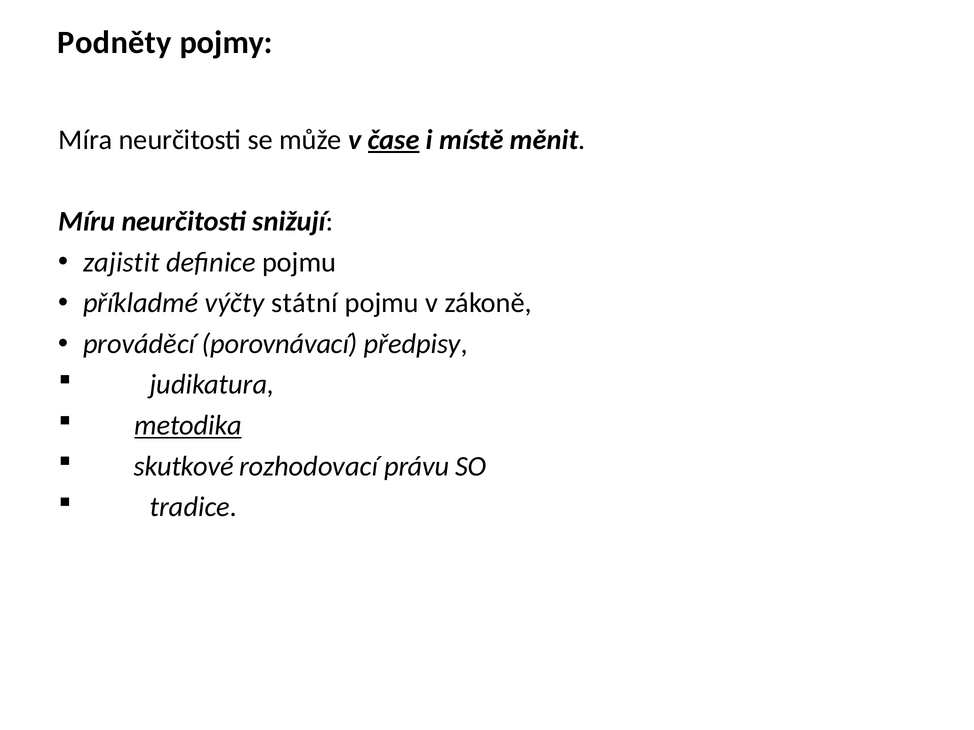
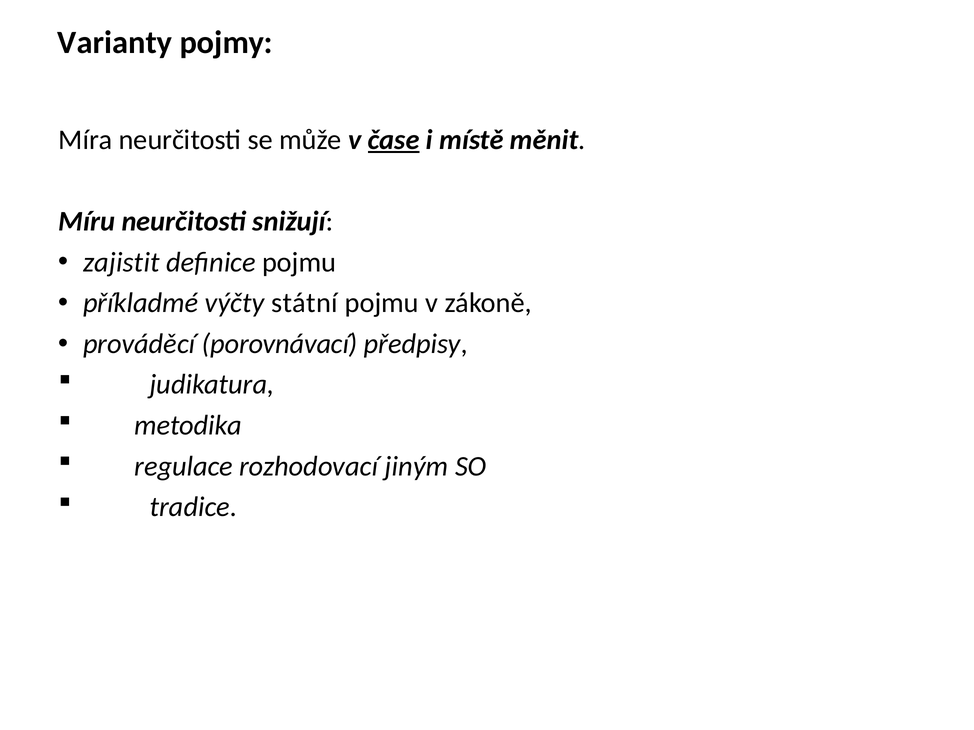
Podněty: Podněty -> Varianty (115, 42)
metodika underline: present -> none (188, 426)
skutkové: skutkové -> regulace (184, 467)
právu: právu -> jiným (416, 467)
